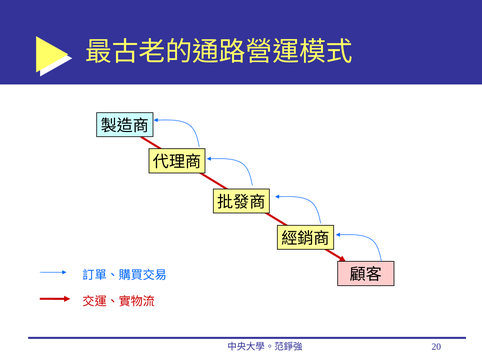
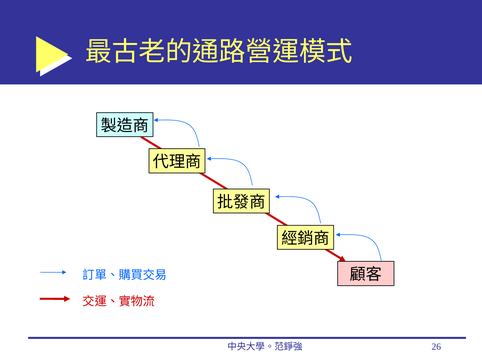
20: 20 -> 26 (436, 346)
